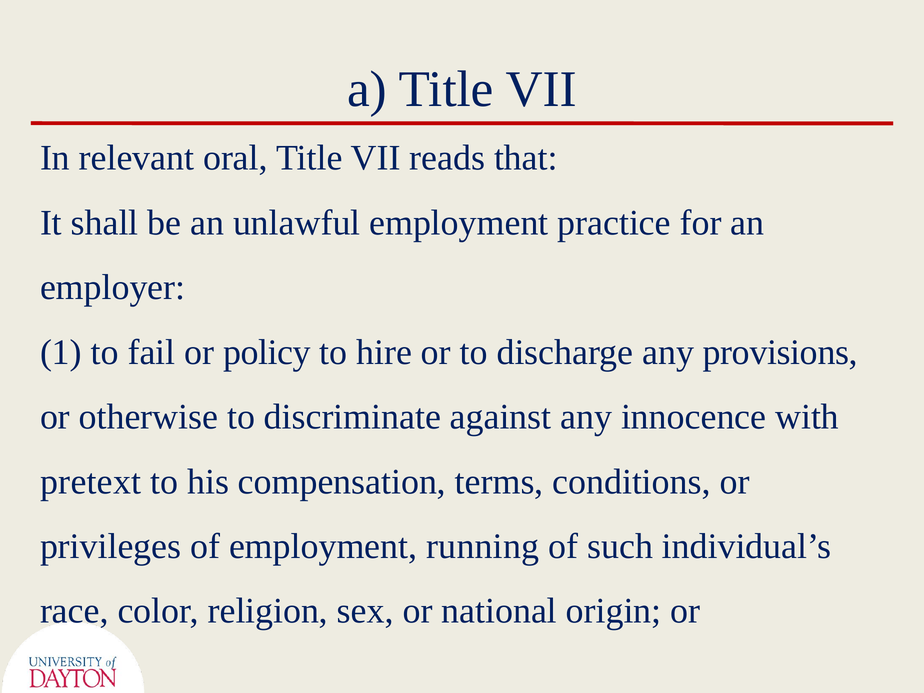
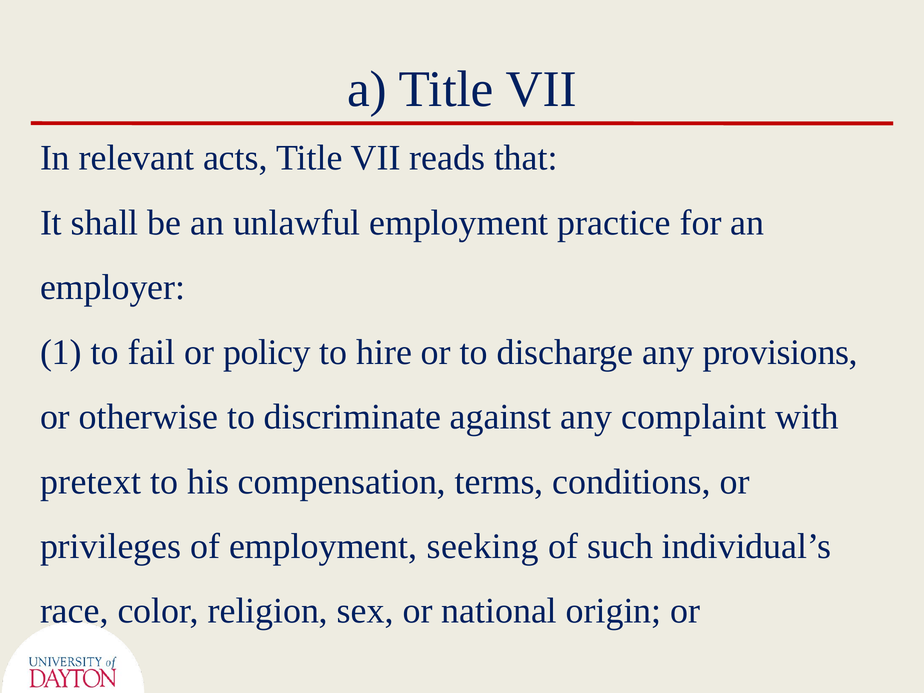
oral: oral -> acts (235, 158)
innocence: innocence -> complaint (694, 417)
running: running -> seeking (483, 546)
